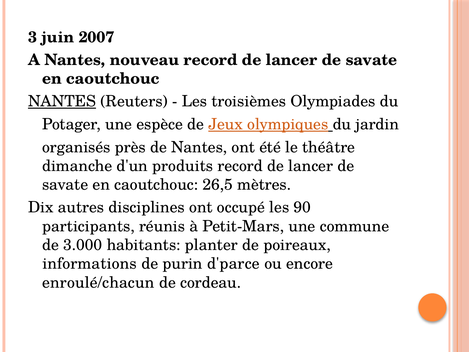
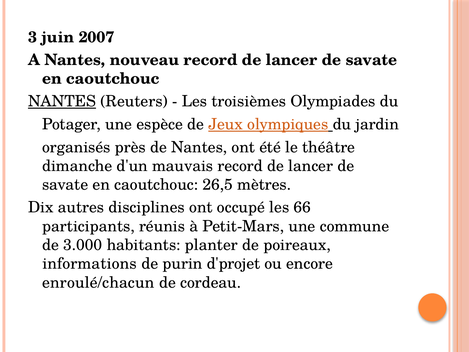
produits: produits -> mauvais (183, 166)
90: 90 -> 66 (302, 207)
d'parce: d'parce -> d'projet (234, 264)
